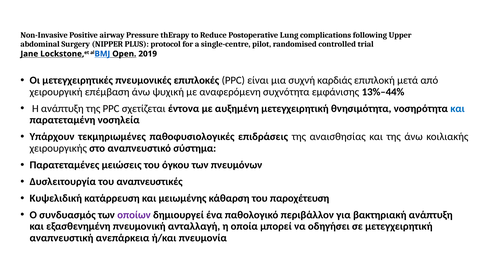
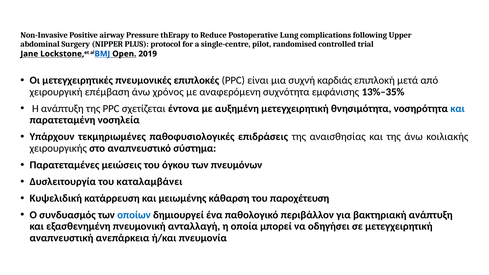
ψυχική: ψυχική -> χρόνος (168, 92)
13%–44%: 13%–44% -> 13%–35% (383, 92)
αναπνευστικές: αναπνευστικές -> καταλαμβάνει (149, 182)
οποίων colour: purple -> blue (134, 215)
